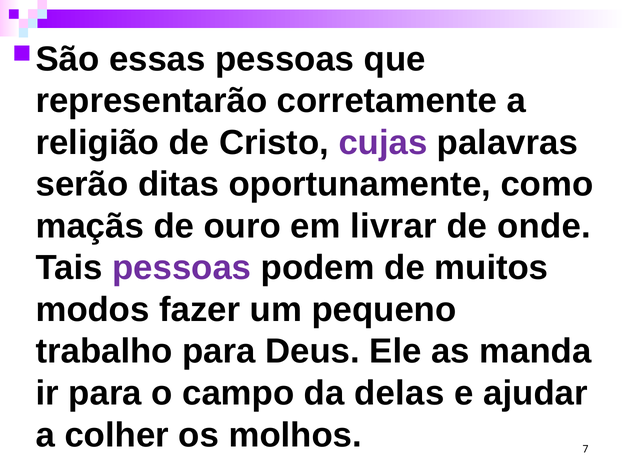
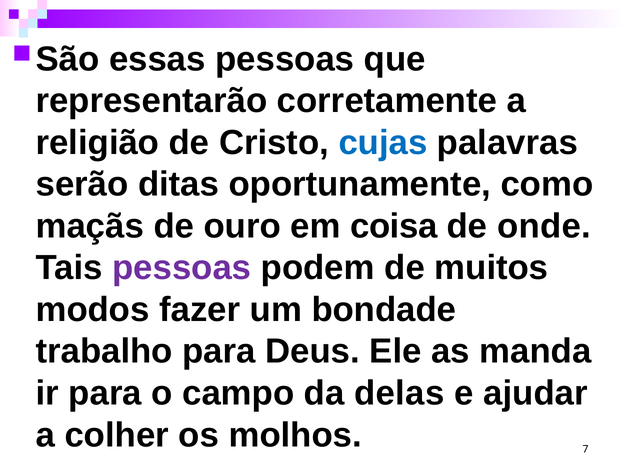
cujas colour: purple -> blue (383, 142)
livrar: livrar -> coisa (394, 226)
pequeno: pequeno -> bondade (384, 309)
